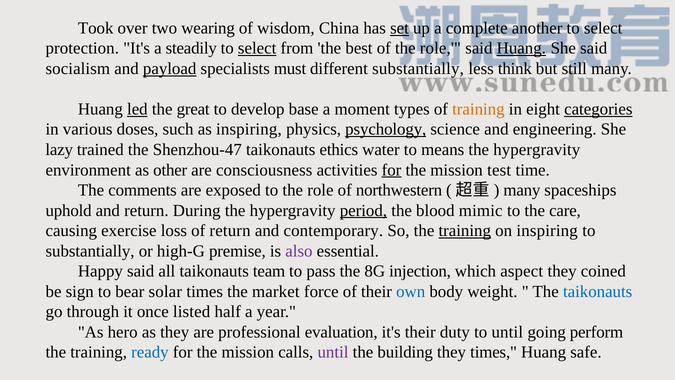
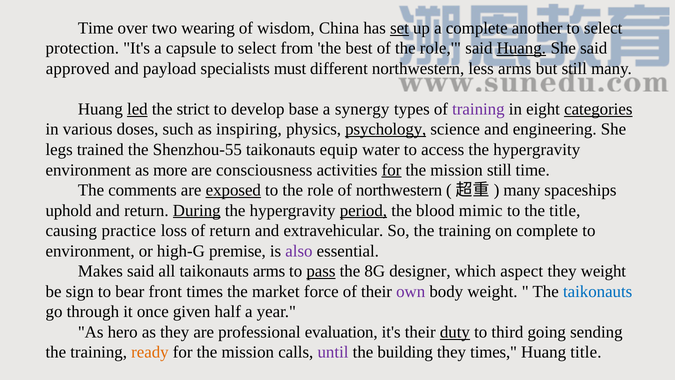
Took: Took -> Time (96, 28)
steadily: steadily -> capsule (191, 48)
select underline: present -> none (257, 48)
socialism: socialism -> approved (78, 69)
payload underline: present -> none (170, 69)
different substantially: substantially -> northwestern (418, 69)
less think: think -> arms (515, 69)
great: great -> strict (193, 109)
moment: moment -> synergy (362, 109)
training colour: orange -> purple (478, 109)
lazy: lazy -> legs (59, 150)
Shenzhou-47: Shenzhou-47 -> Shenzhou-55 (197, 150)
ethics: ethics -> equip (339, 150)
means: means -> access (443, 150)
other: other -> more (170, 170)
mission test: test -> still (499, 170)
exposed underline: none -> present (233, 190)
During underline: none -> present (197, 210)
the care: care -> title (565, 210)
exercise: exercise -> practice (129, 231)
contemporary: contemporary -> extravehicular (333, 231)
training underline: present -> none (465, 231)
on inspiring: inspiring -> complete (547, 231)
substantially: substantially -> environment (90, 251)
Happy: Happy -> Makes (100, 271)
taikonauts team: team -> arms (269, 271)
pass underline: none -> present (321, 271)
injection: injection -> designer (420, 271)
they coined: coined -> weight (603, 271)
solar: solar -> front (165, 291)
own colour: blue -> purple (411, 291)
listed: listed -> given (192, 312)
duty underline: none -> present (455, 332)
to until: until -> third (507, 332)
perform: perform -> sending (596, 332)
ready colour: blue -> orange (150, 352)
Huang safe: safe -> title (586, 352)
